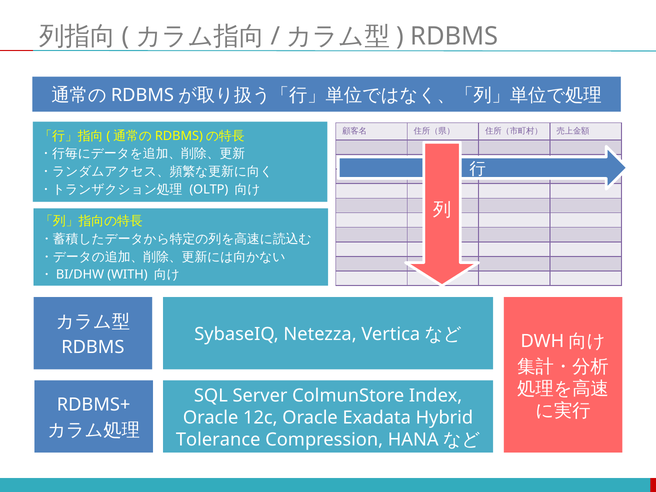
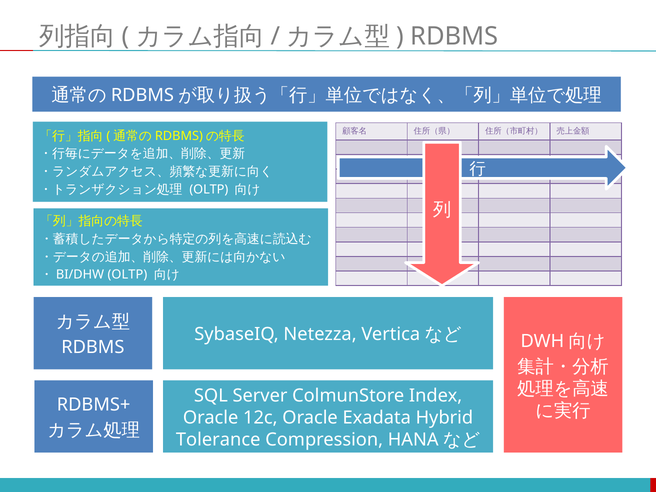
WITH: WITH -> OLTP (127, 275)
